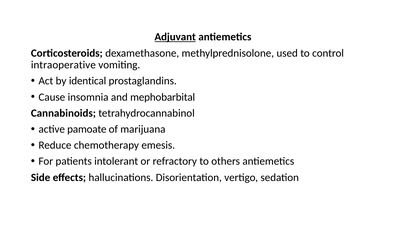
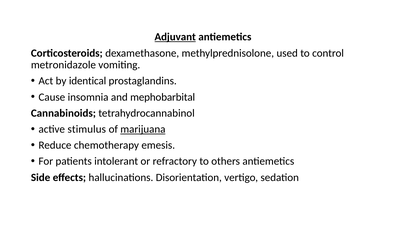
intraoperative: intraoperative -> metronidazole (63, 65)
pamoate: pamoate -> stimulus (87, 129)
marijuana underline: none -> present (143, 129)
